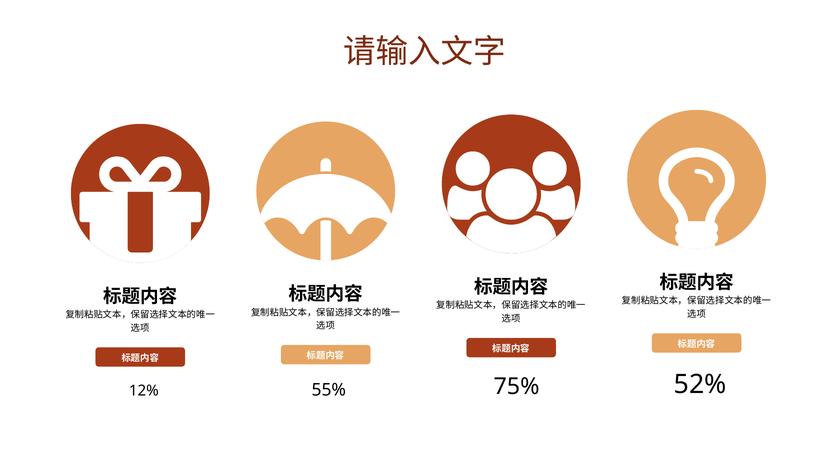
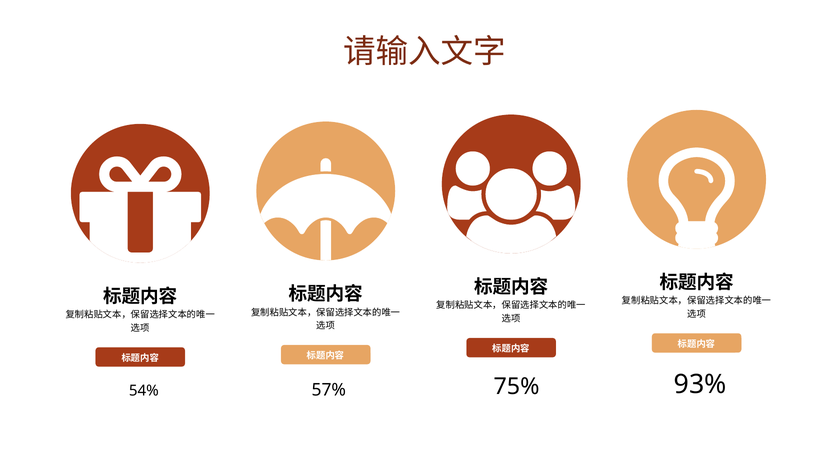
52%: 52% -> 93% (700, 384)
55%: 55% -> 57% (329, 390)
12%: 12% -> 54% (144, 390)
